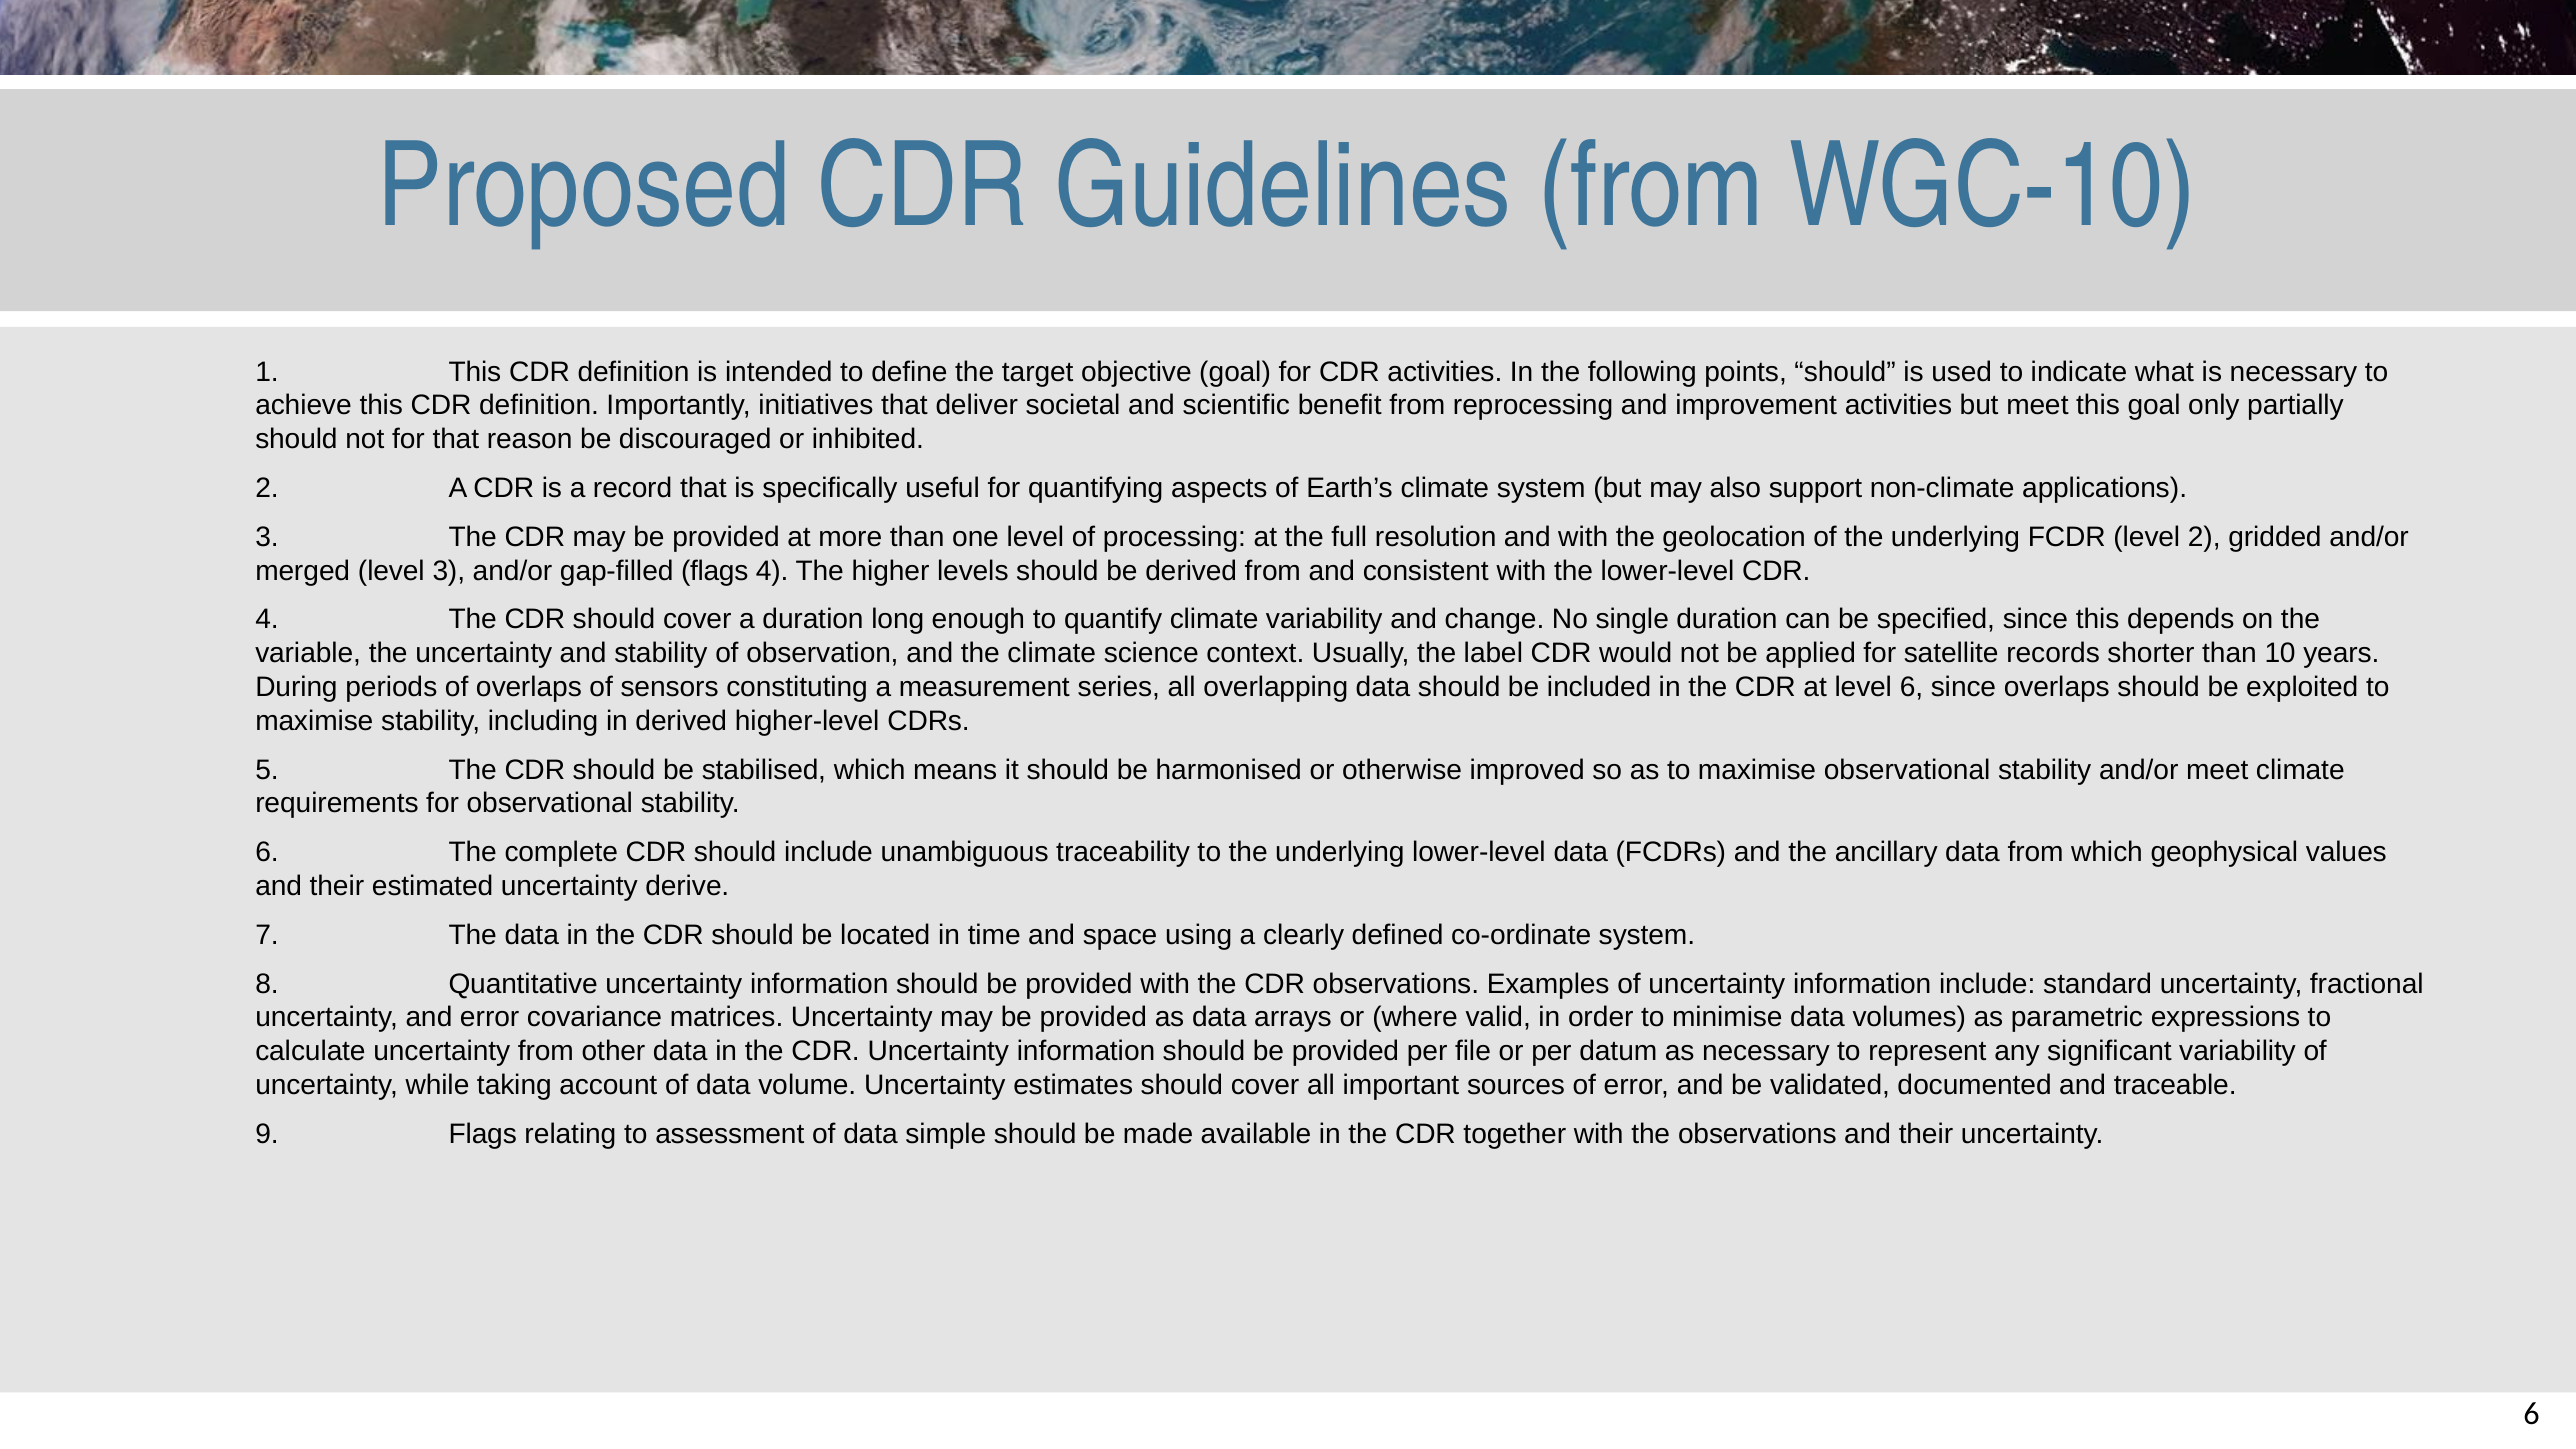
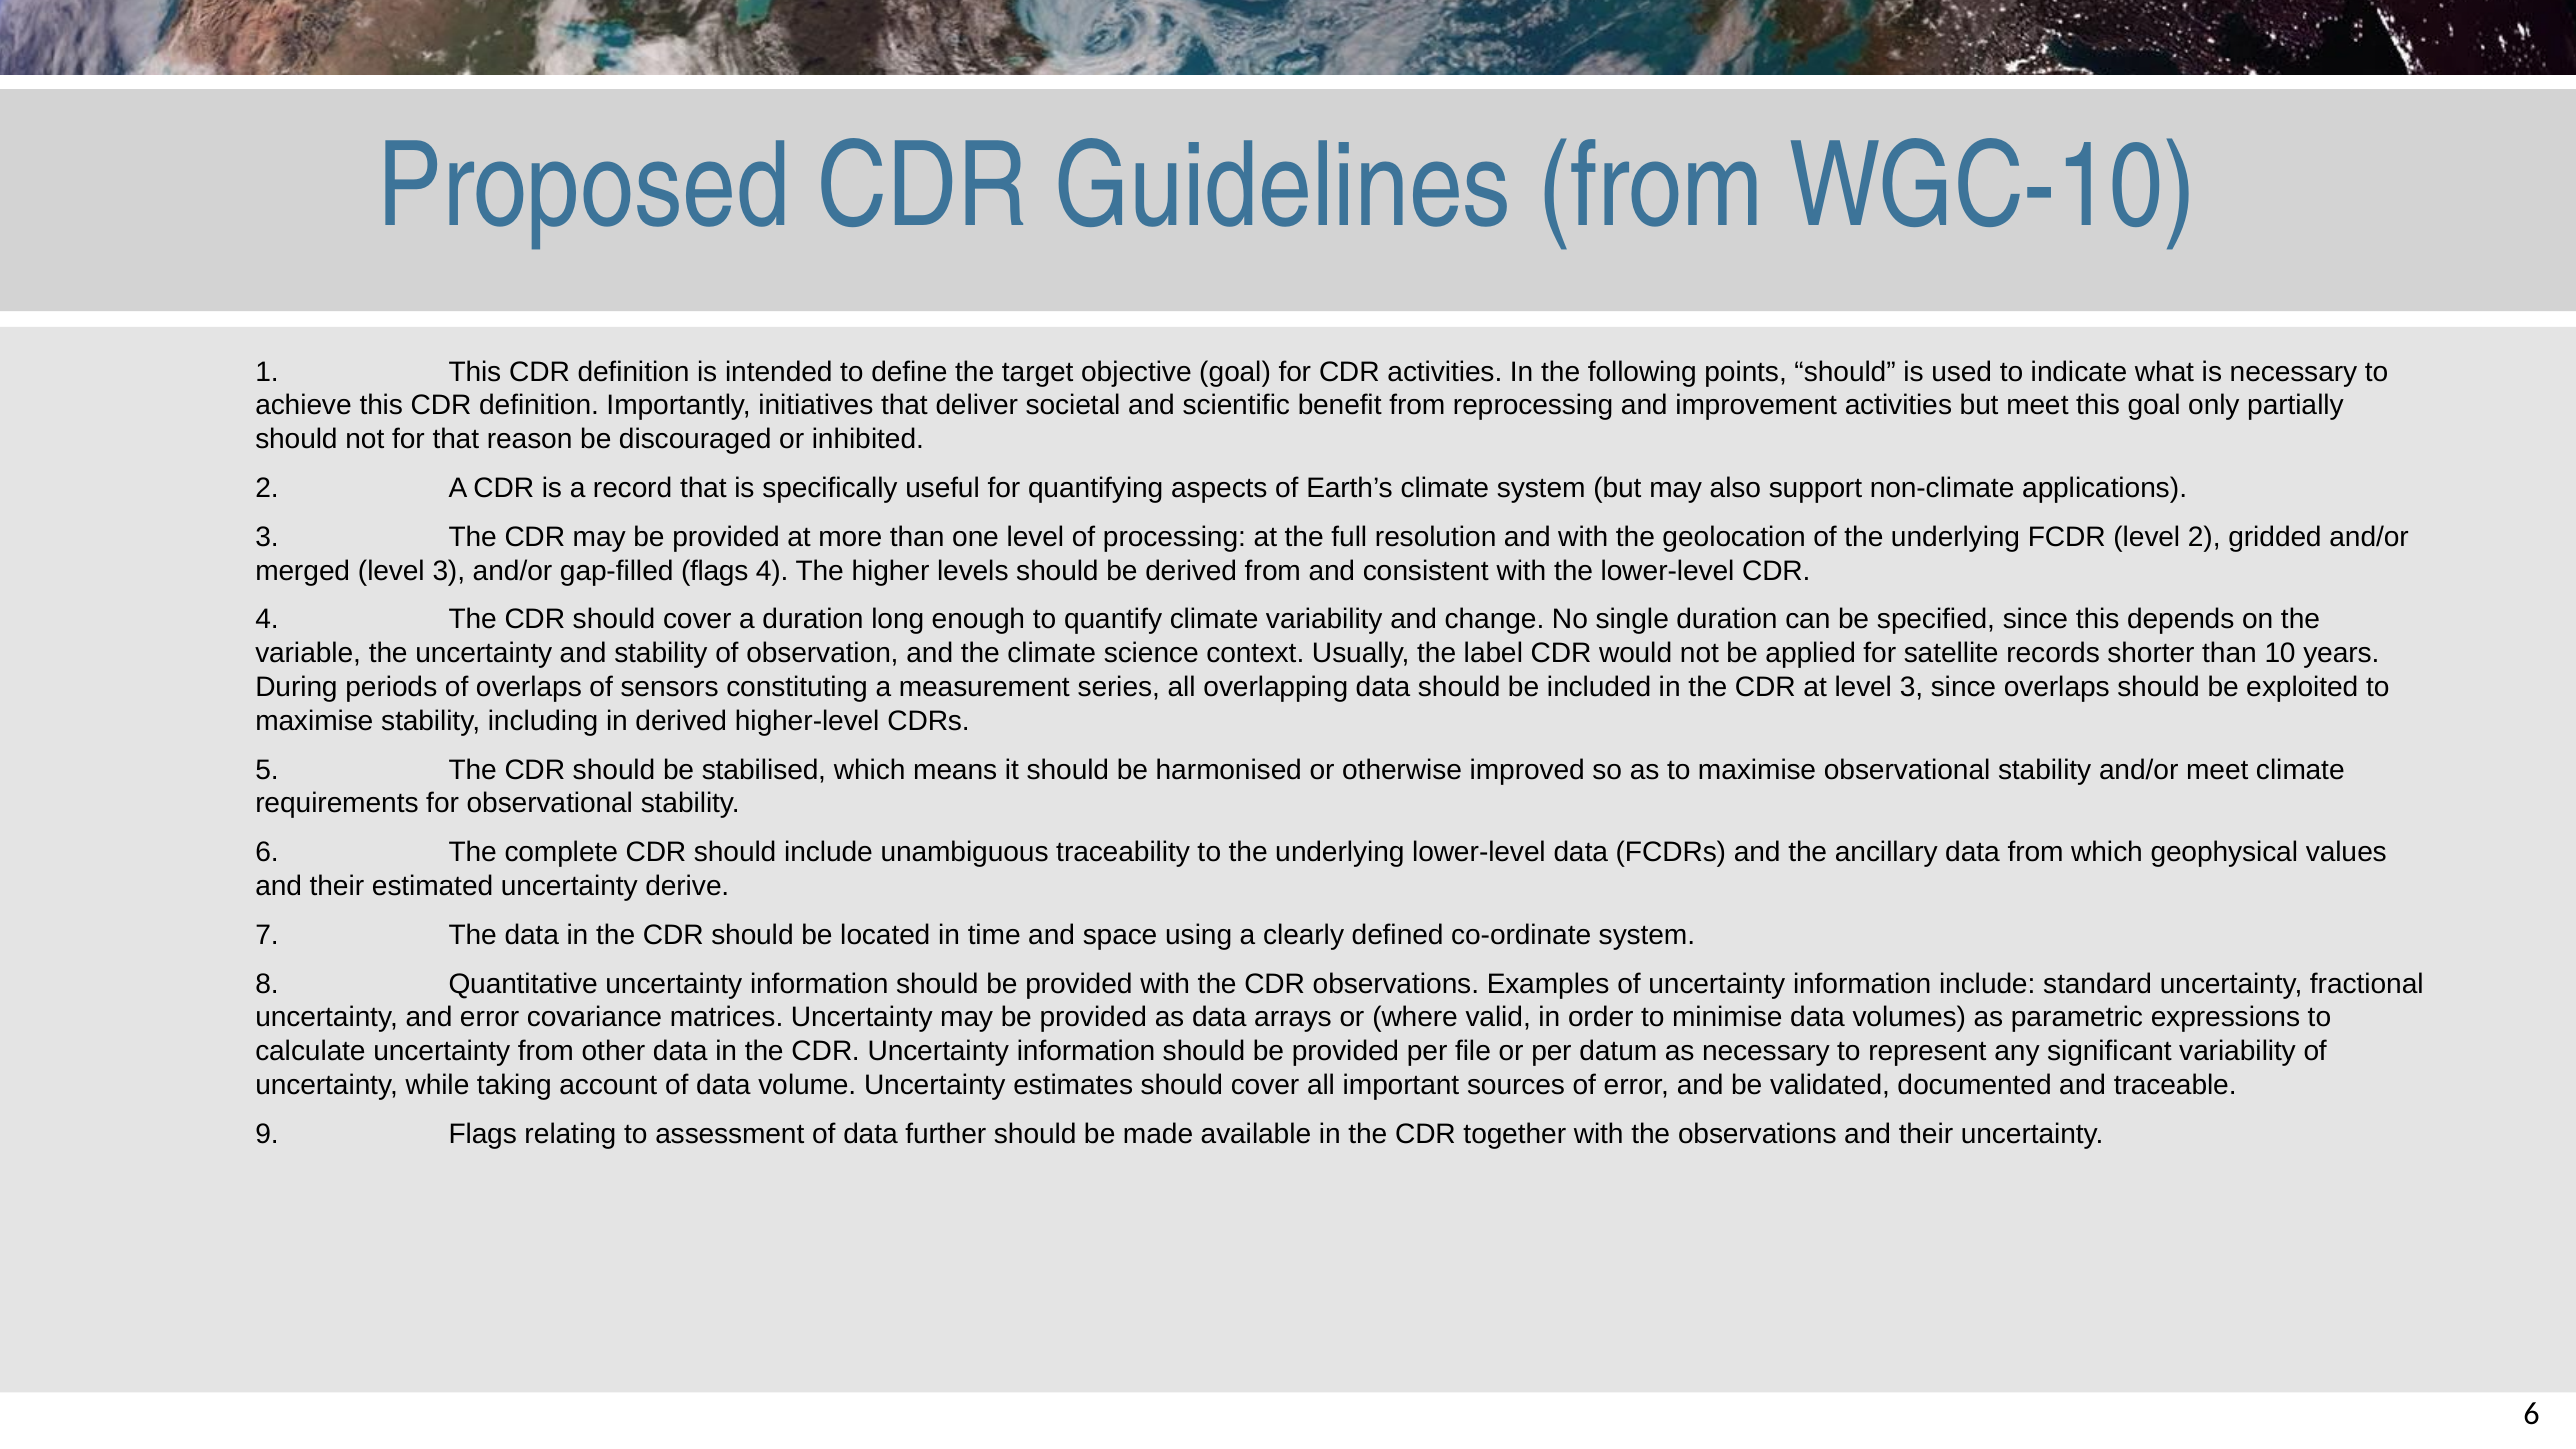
at level 6: 6 -> 3 (1911, 687)
simple: simple -> further (946, 1134)
